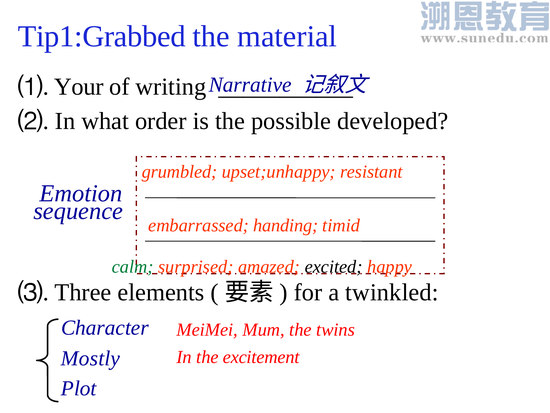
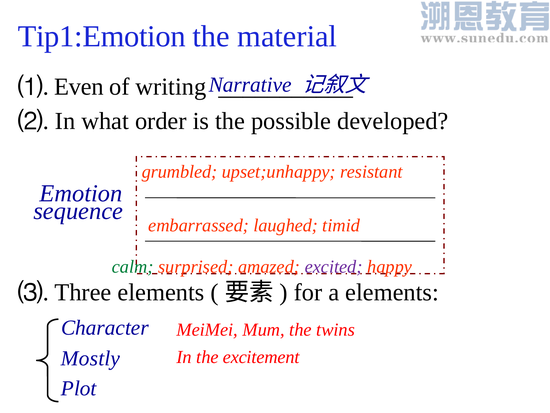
Tip1:Grabbed: Tip1:Grabbed -> Tip1:Emotion (102, 36)
Your: Your -> Even (79, 87)
handing: handing -> laughed (286, 225)
excited colour: black -> purple (334, 266)
a twinkled: twinkled -> elements (392, 292)
